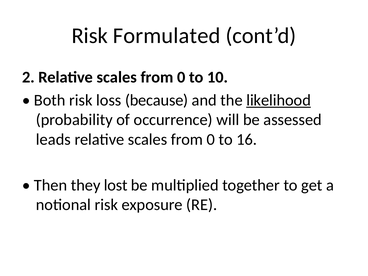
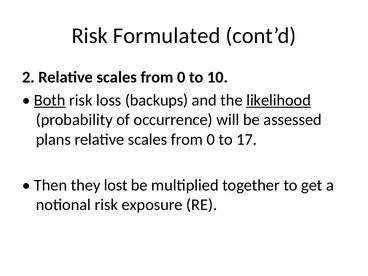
Both underline: none -> present (50, 100)
because: because -> backups (157, 100)
leads: leads -> plans (53, 139)
16: 16 -> 17 (247, 139)
